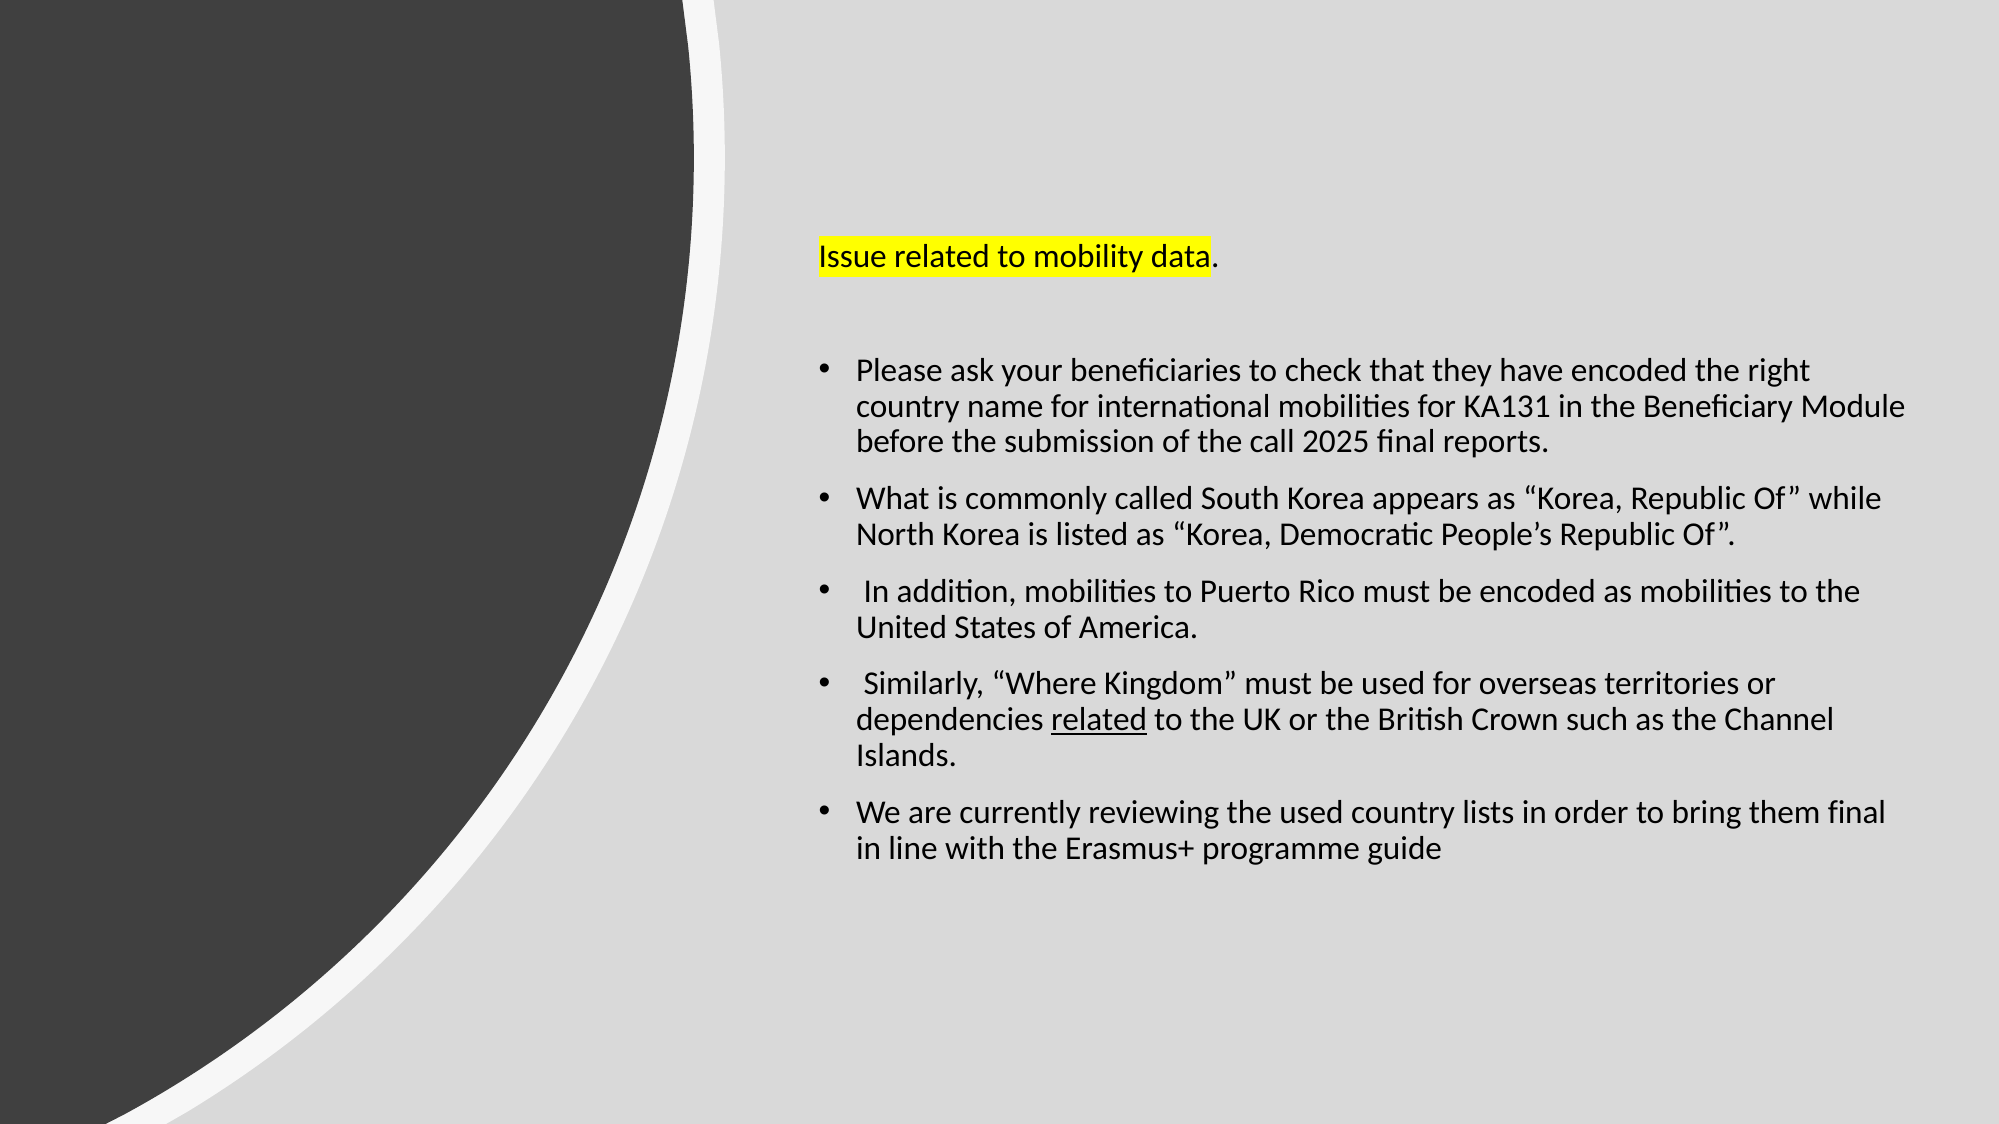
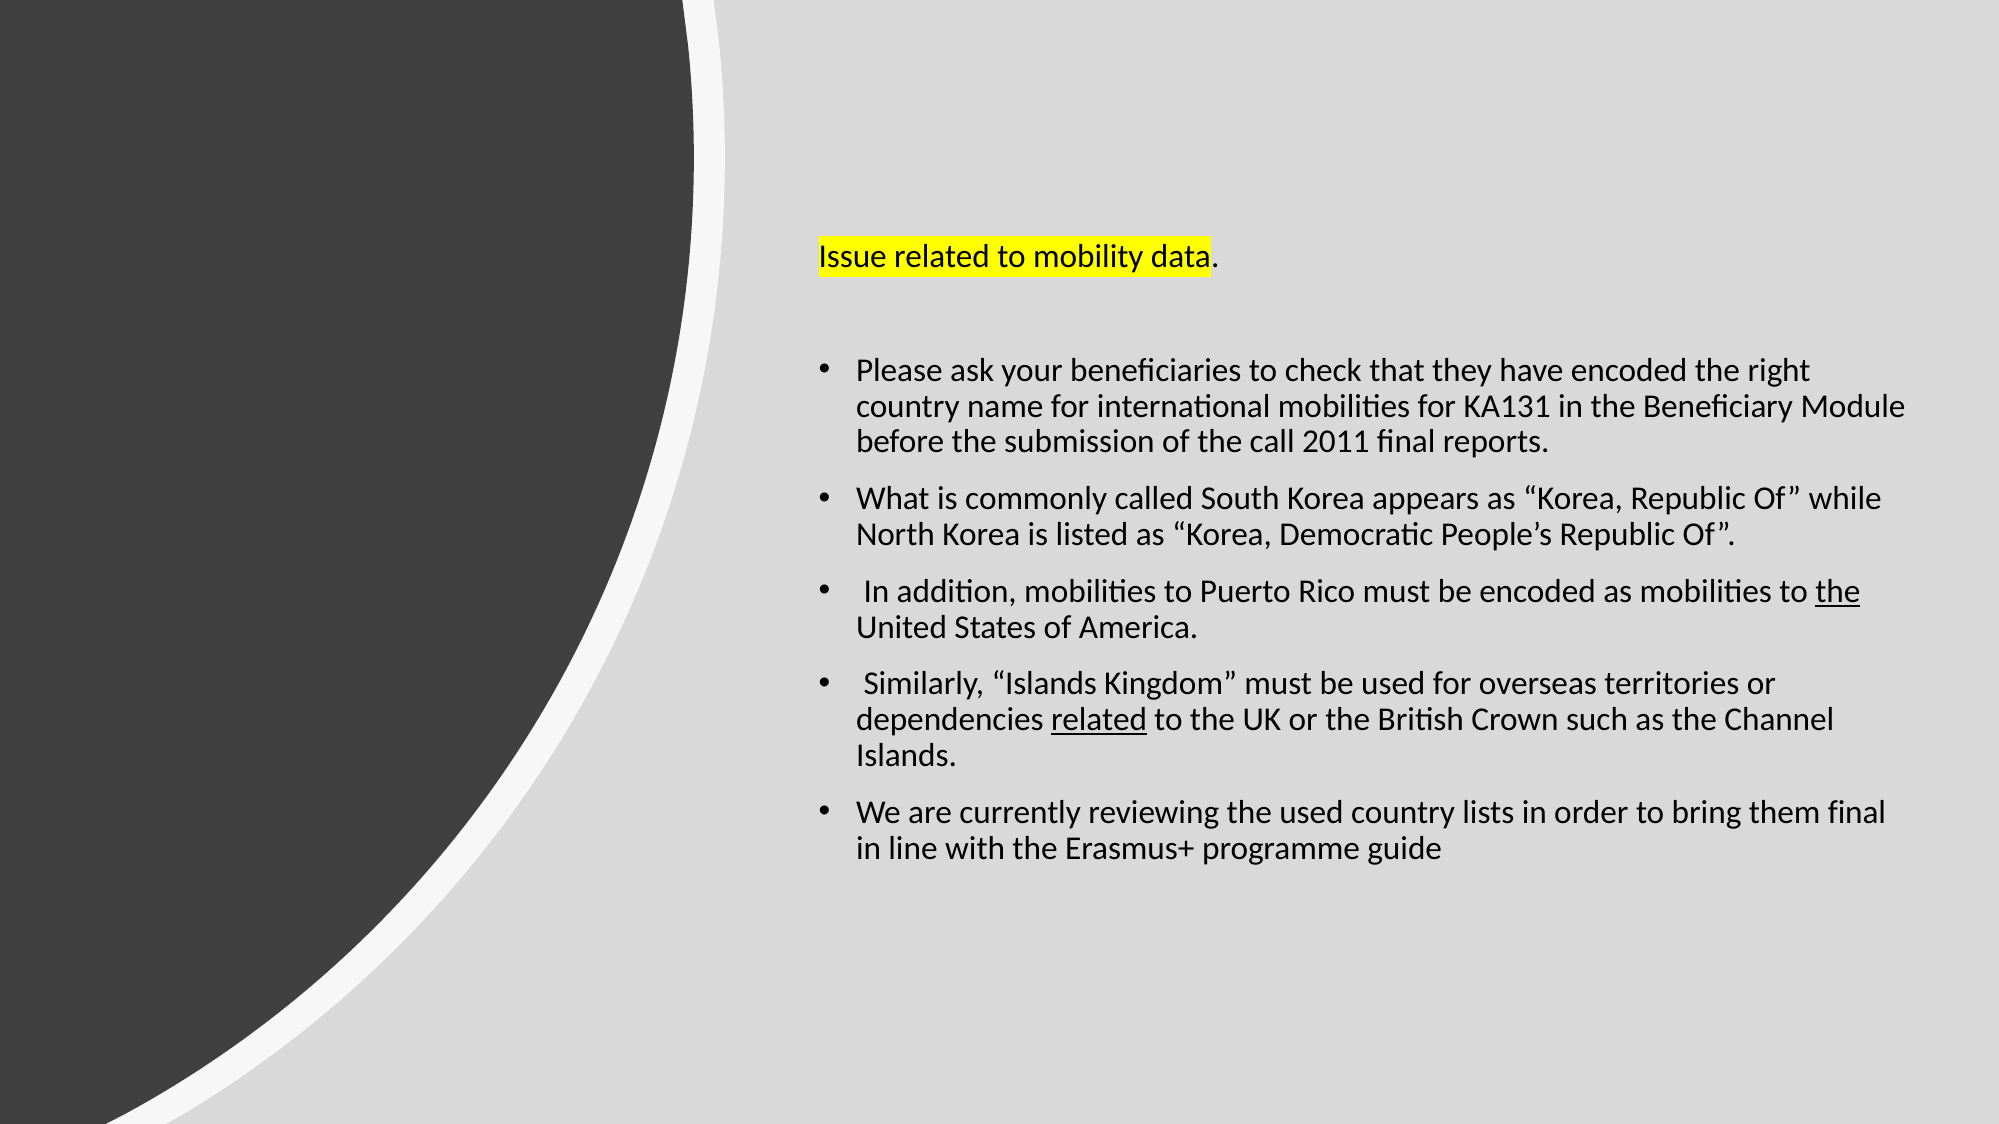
2025: 2025 -> 2011 (1336, 442)
the underline: none -> present (1838, 591)
Similarly Where: Where -> Islands (1044, 684)
